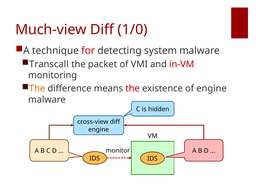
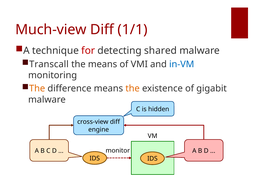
1/0: 1/0 -> 1/1 (133, 30)
system: system -> shared (160, 51)
the packet: packet -> means (103, 64)
in-VM colour: red -> blue (182, 64)
the colour: red -> orange (133, 89)
of engine: engine -> gigabit (212, 89)
